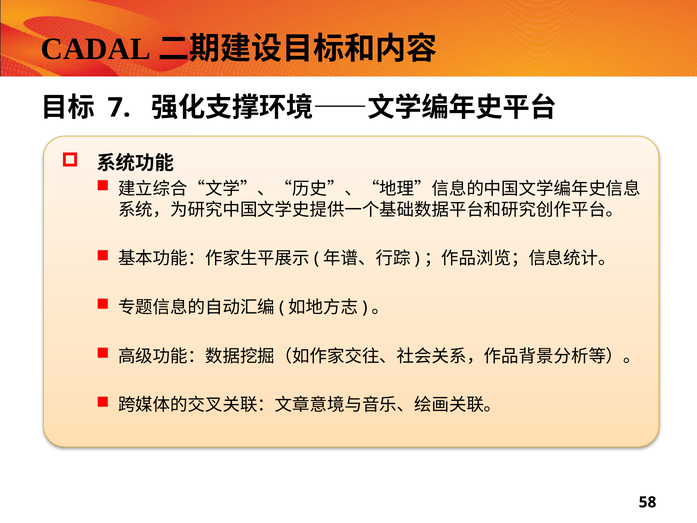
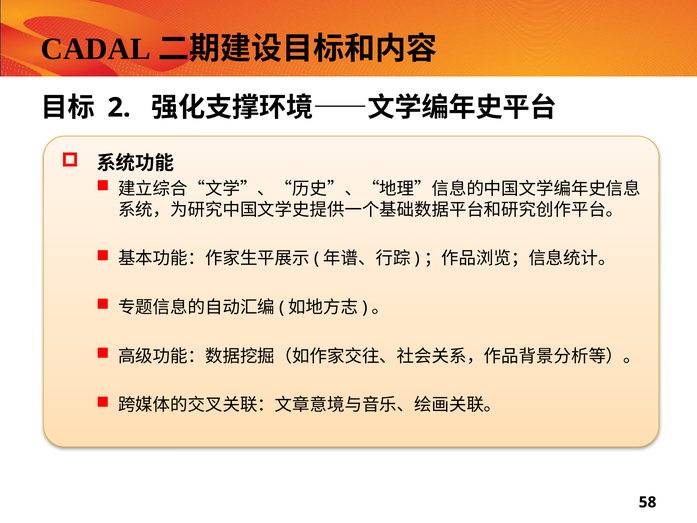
7: 7 -> 2 (119, 108)
